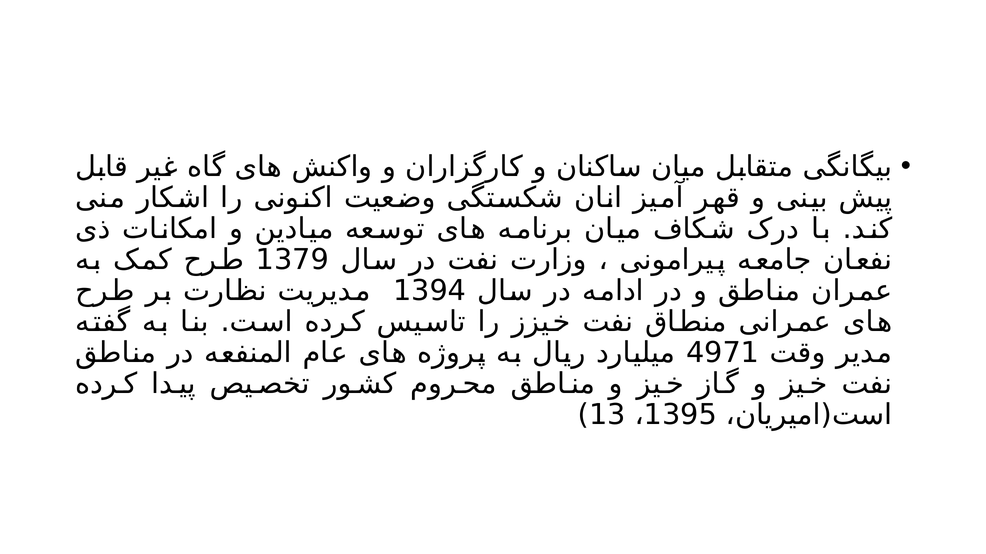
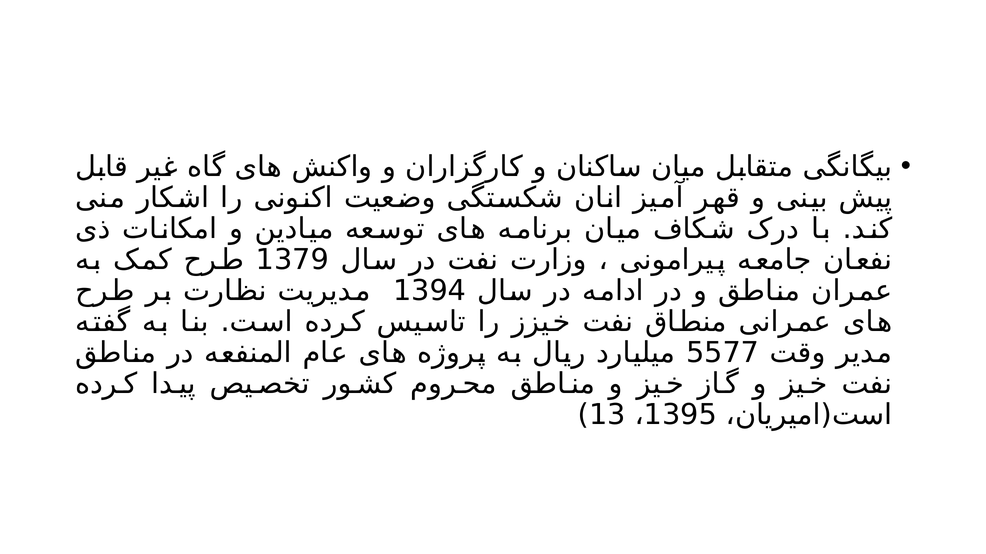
4971: 4971 -> 5577 (723, 353)
